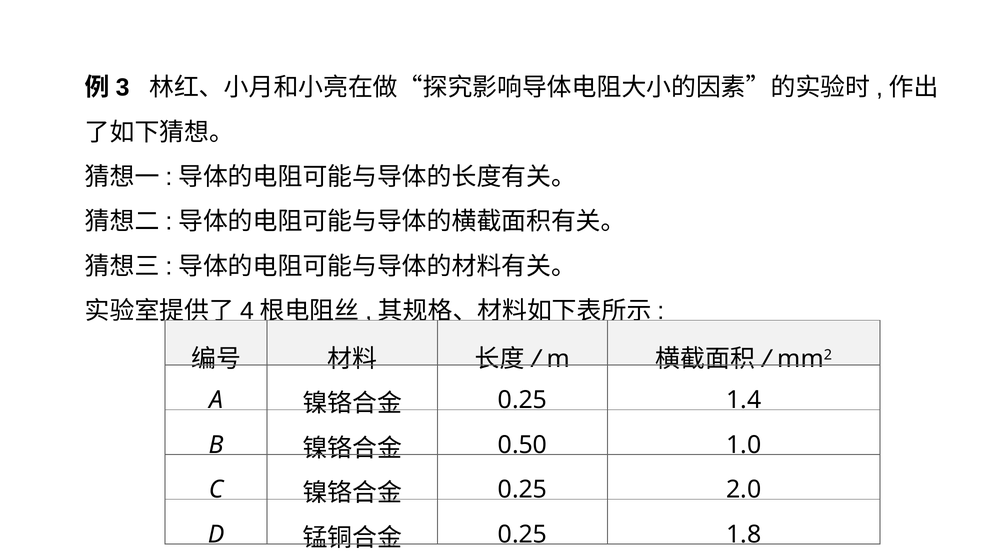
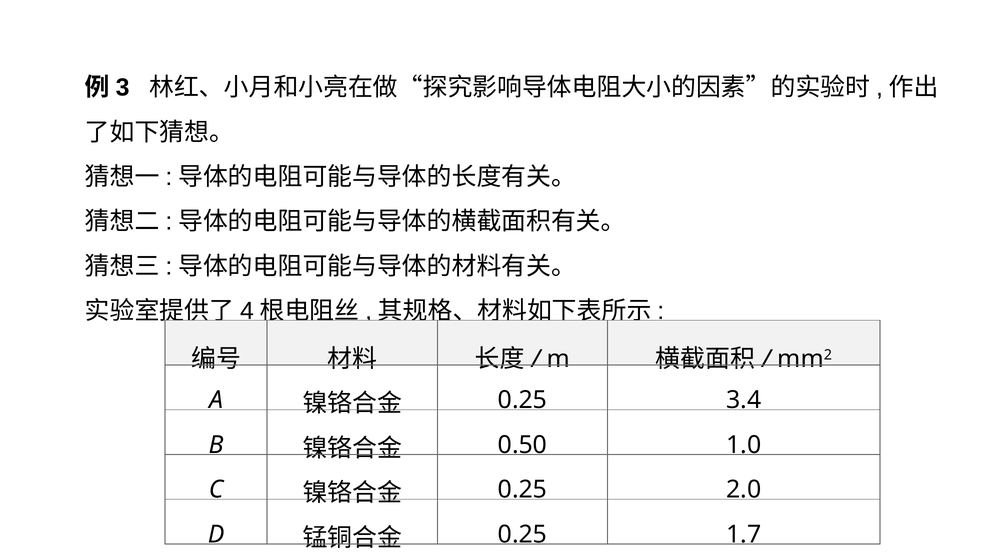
1.4: 1.4 -> 3.4 (744, 401)
1.8: 1.8 -> 1.7 (744, 535)
